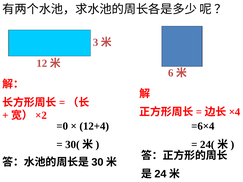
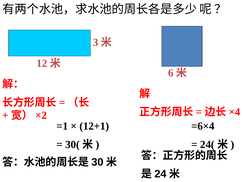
=0: =0 -> =1 (62, 126)
12+4: 12+4 -> 12+1 (94, 126)
